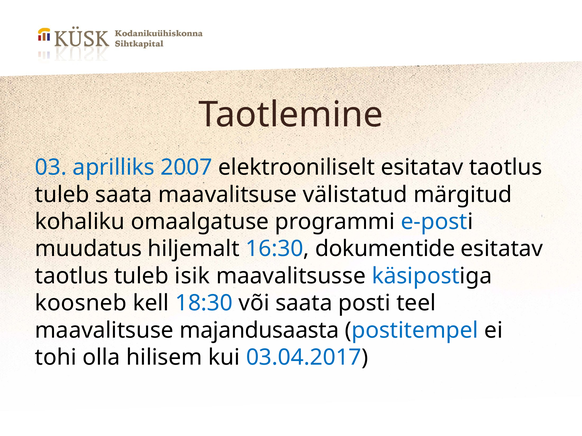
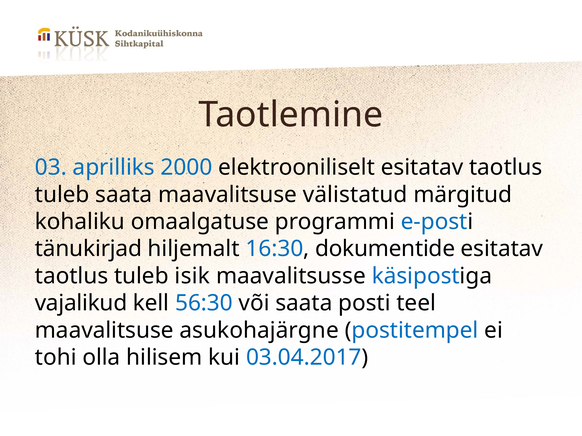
2007: 2007 -> 2000 (186, 168)
muudatus: muudatus -> tänukirjad (88, 249)
koosneb: koosneb -> vajalikud (81, 303)
18:30: 18:30 -> 56:30 (204, 303)
majandusaasta: majandusaasta -> asukohajärgne (259, 331)
